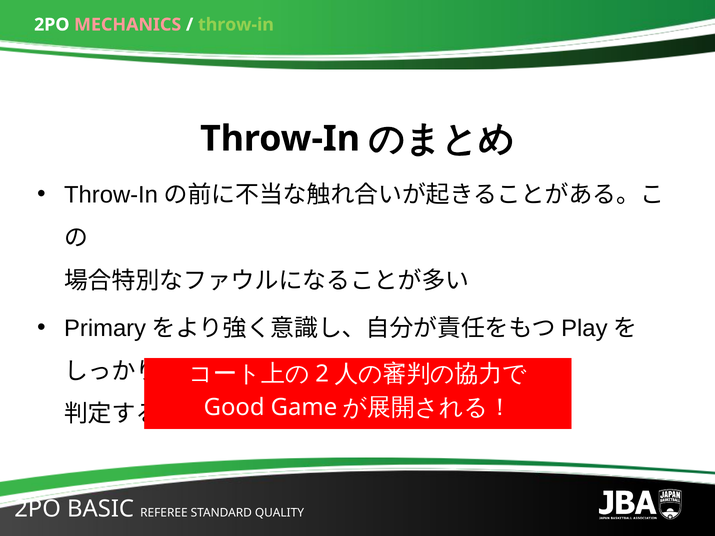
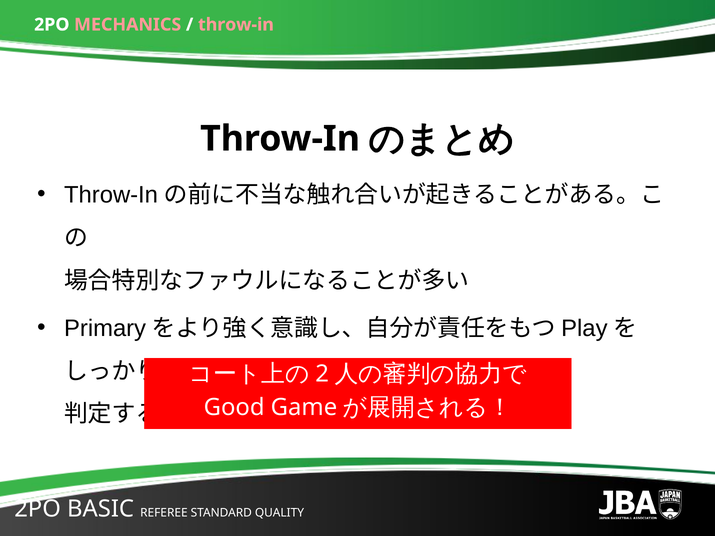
throw-in colour: light green -> pink (236, 25)
